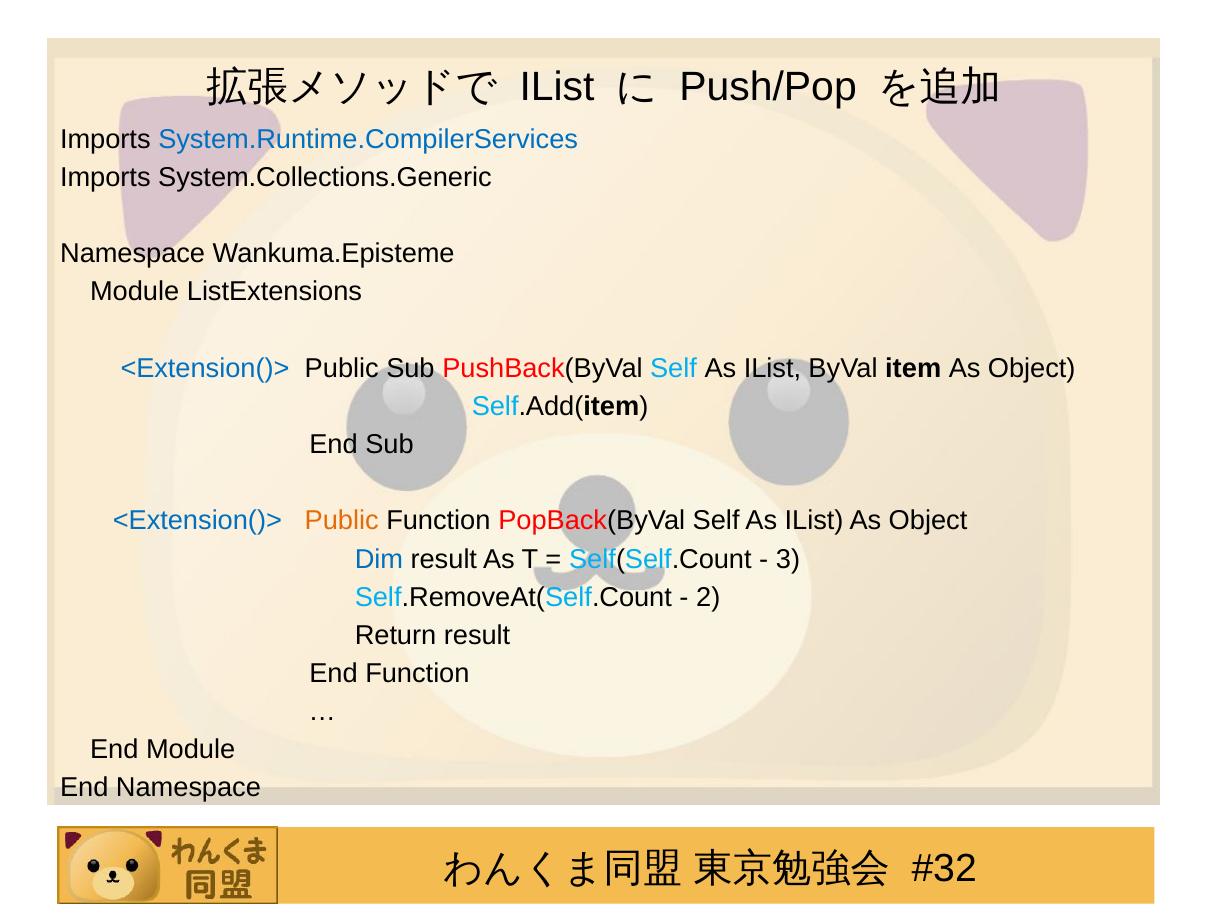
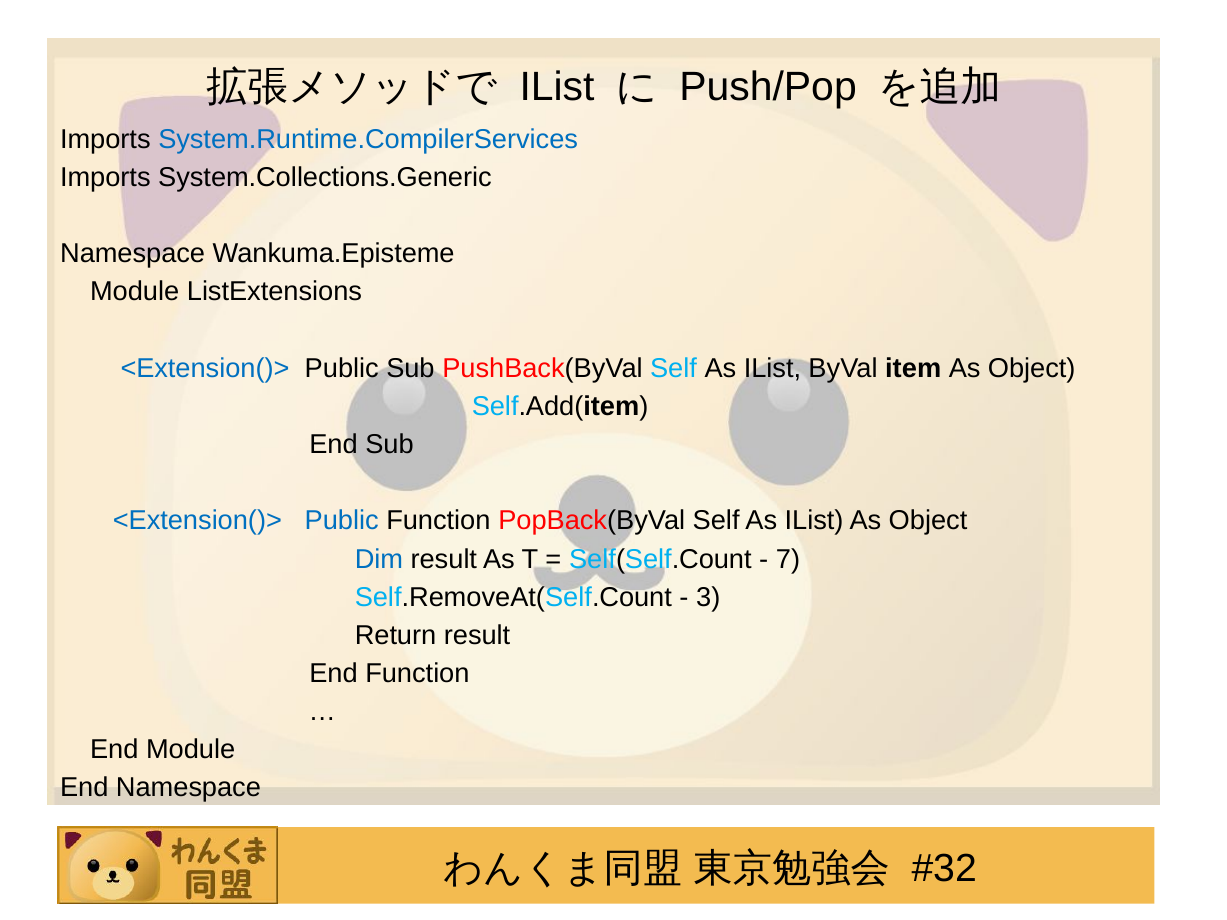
Public colour: orange -> blue (342, 521)
3: 3 -> 7 (788, 559)
2: 2 -> 3 (708, 597)
